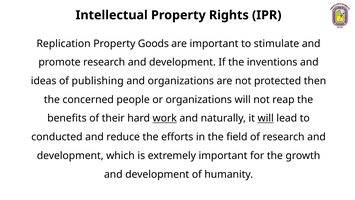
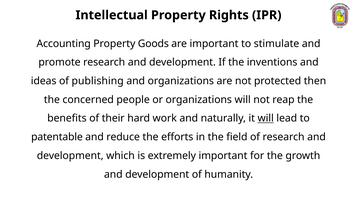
Replication: Replication -> Accounting (64, 44)
work underline: present -> none (165, 118)
conducted: conducted -> patentable (57, 137)
